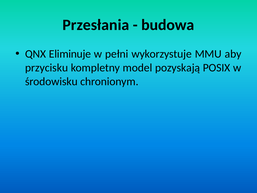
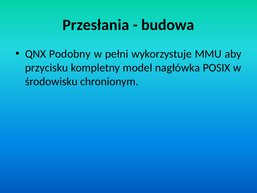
Eliminuje: Eliminuje -> Podobny (70, 54)
pozyskają: pozyskają -> nagłówka (177, 68)
